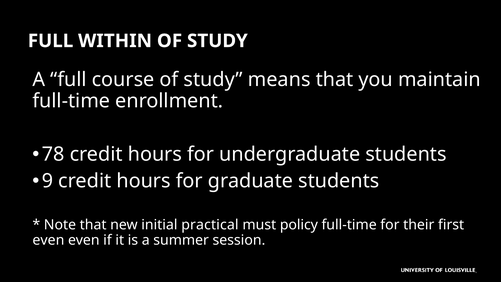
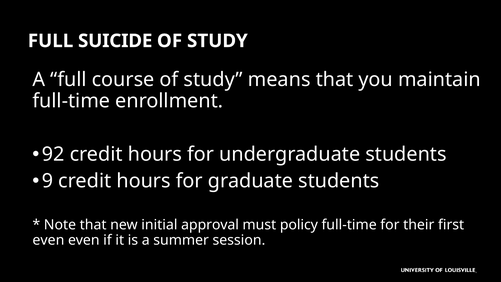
WITHIN: WITHIN -> SUICIDE (115, 41)
78: 78 -> 92 (53, 154)
practical: practical -> approval (210, 225)
